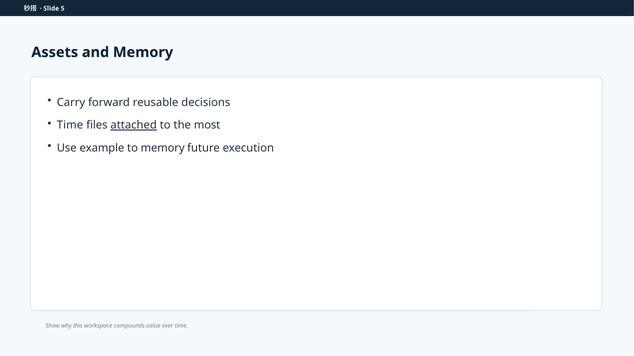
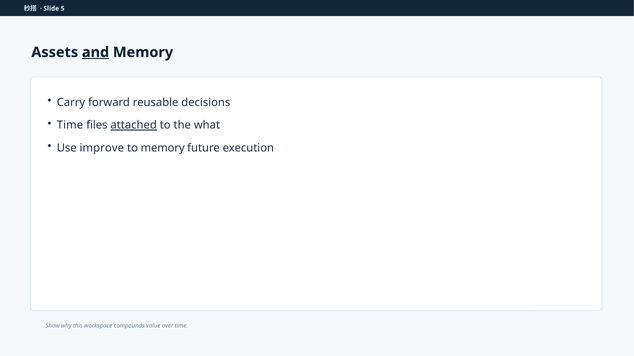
and underline: none -> present (96, 52)
most: most -> what (207, 125)
example: example -> improve (102, 148)
